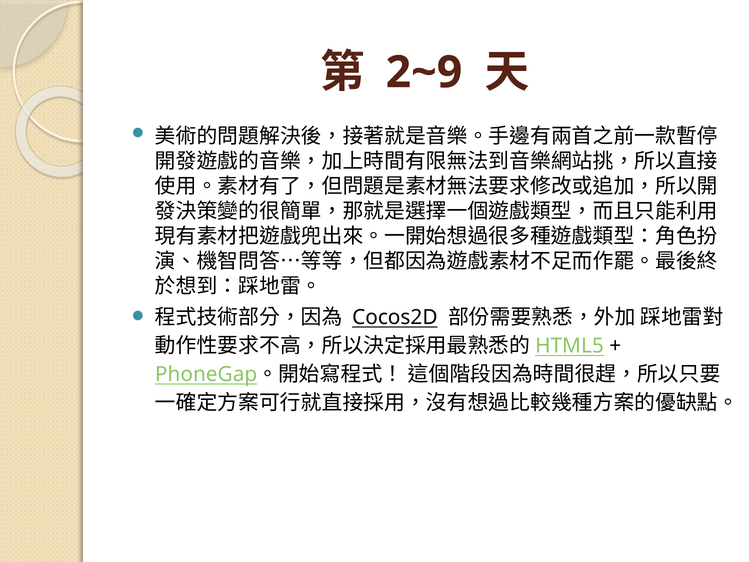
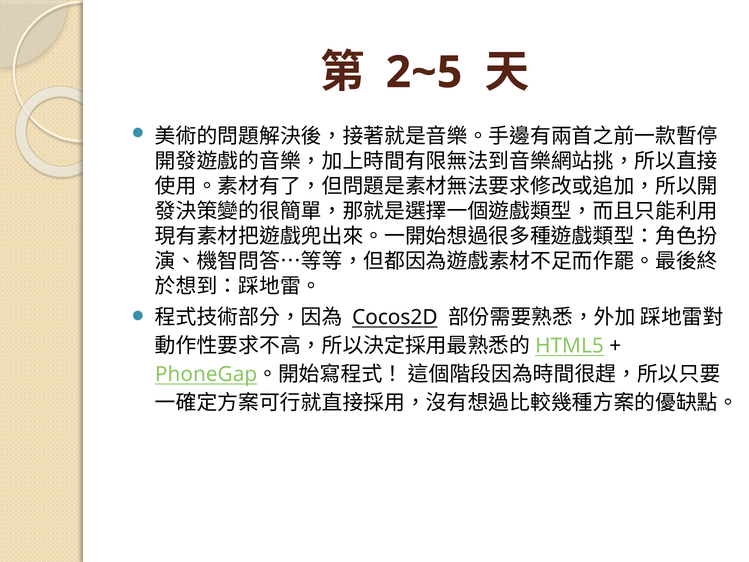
2~9: 2~9 -> 2~5 (424, 72)
